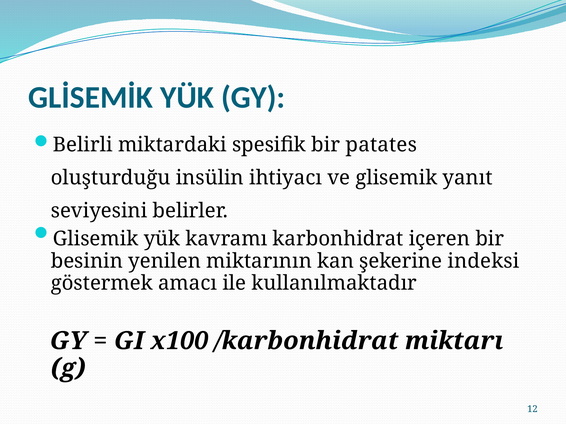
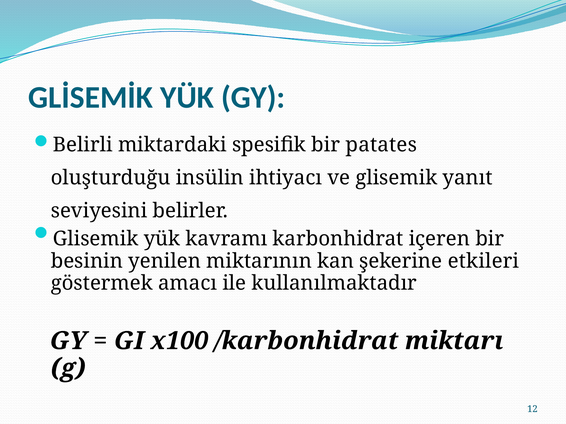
indeksi: indeksi -> etkileri (483, 261)
